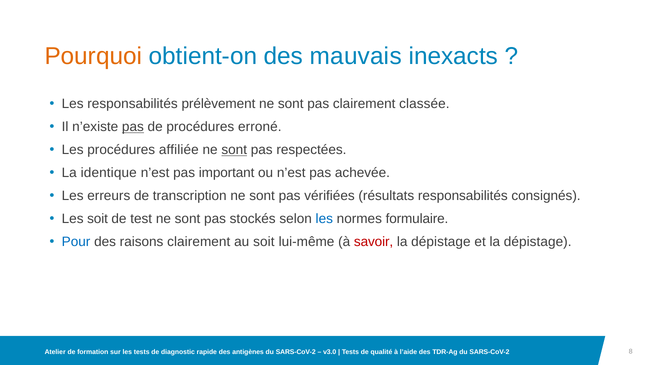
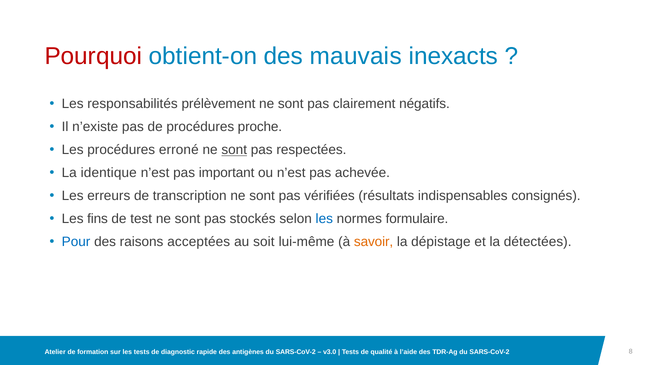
Pourquoi colour: orange -> red (93, 56)
classée: classée -> négatifs (424, 104)
pas underline: present -> none (133, 127)
erroné: erroné -> proche (260, 127)
affiliée: affiliée -> erroné (179, 150)
résultats responsabilités: responsabilités -> indispensables (463, 196)
Les soit: soit -> fins (98, 219)
raisons clairement: clairement -> acceptées (199, 242)
savoir colour: red -> orange (374, 242)
et la dépistage: dépistage -> détectées (538, 242)
